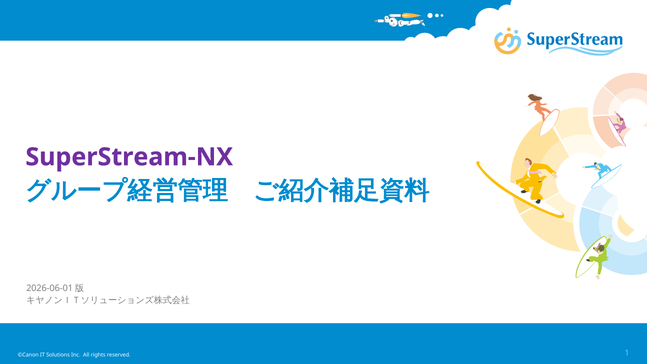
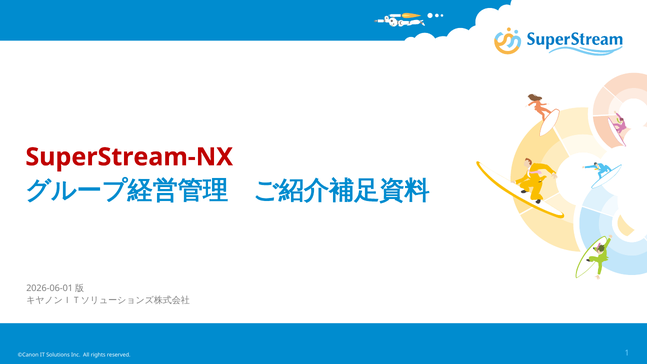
SuperStream-NX colour: purple -> red (129, 157)
